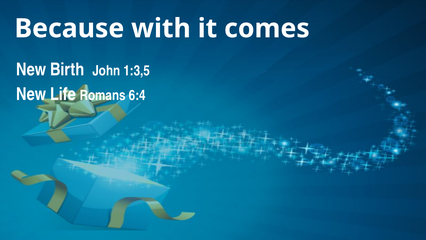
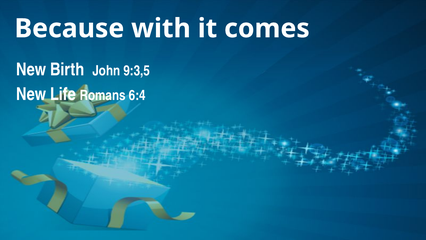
1:3,5: 1:3,5 -> 9:3,5 (137, 71)
